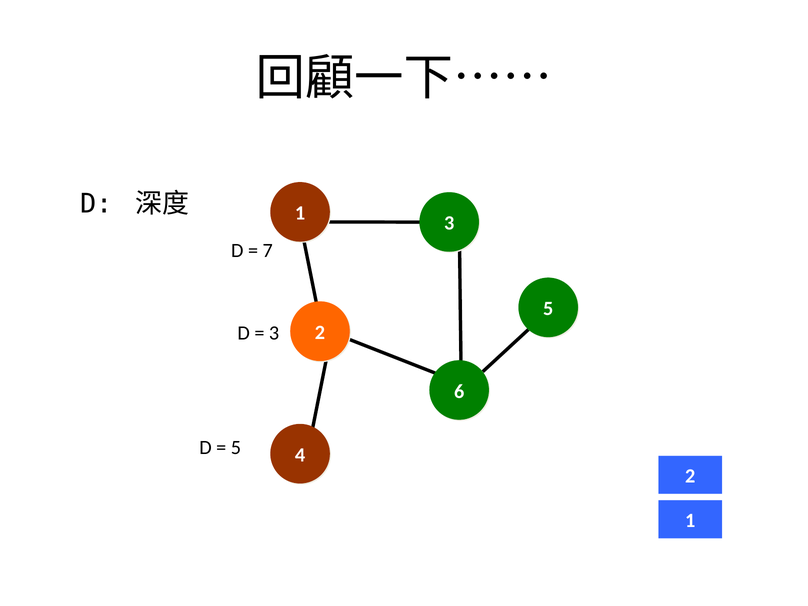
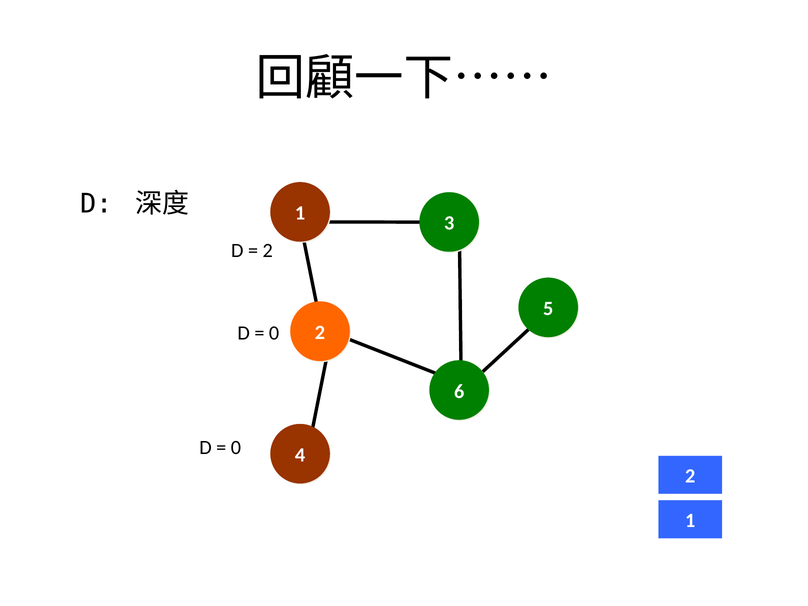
7: 7 -> 2 (268, 250)
3: 3 -> 0 (274, 333)
5: 5 -> 0 (236, 448)
